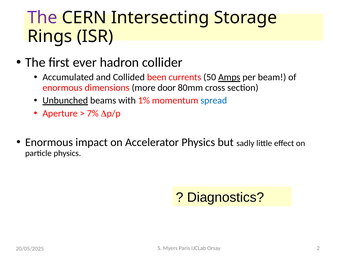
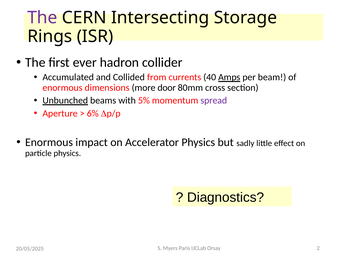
been: been -> from (157, 77)
50: 50 -> 40 (210, 77)
1%: 1% -> 5% (144, 101)
spread colour: blue -> purple (214, 101)
7%: 7% -> 6% (93, 113)
